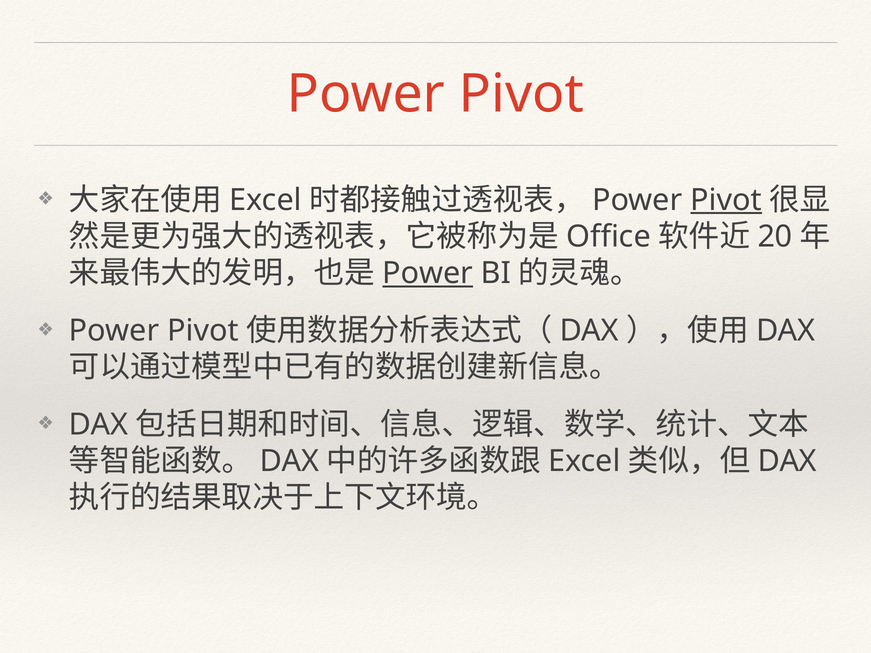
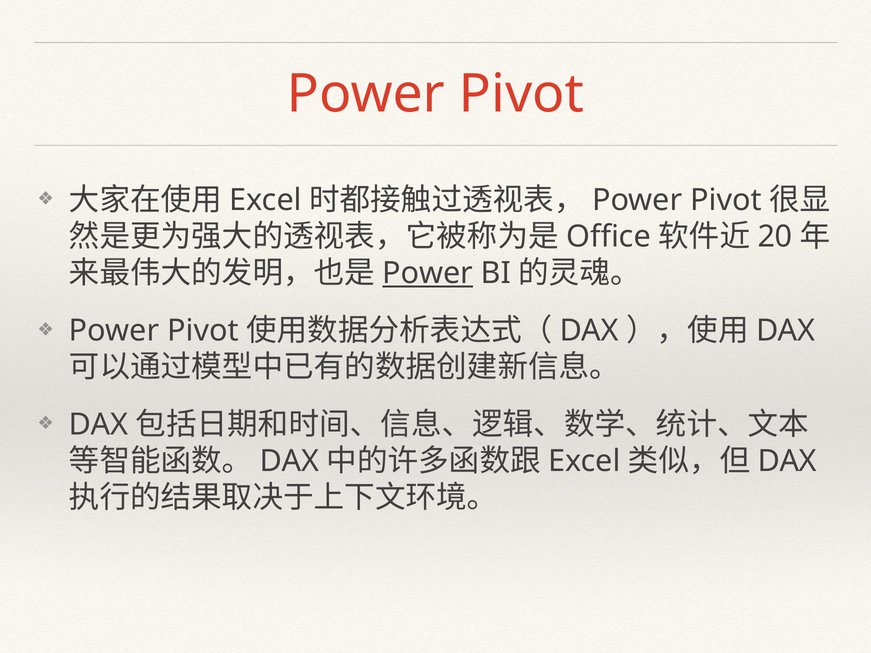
Pivot underline: present -> none (726, 200)
